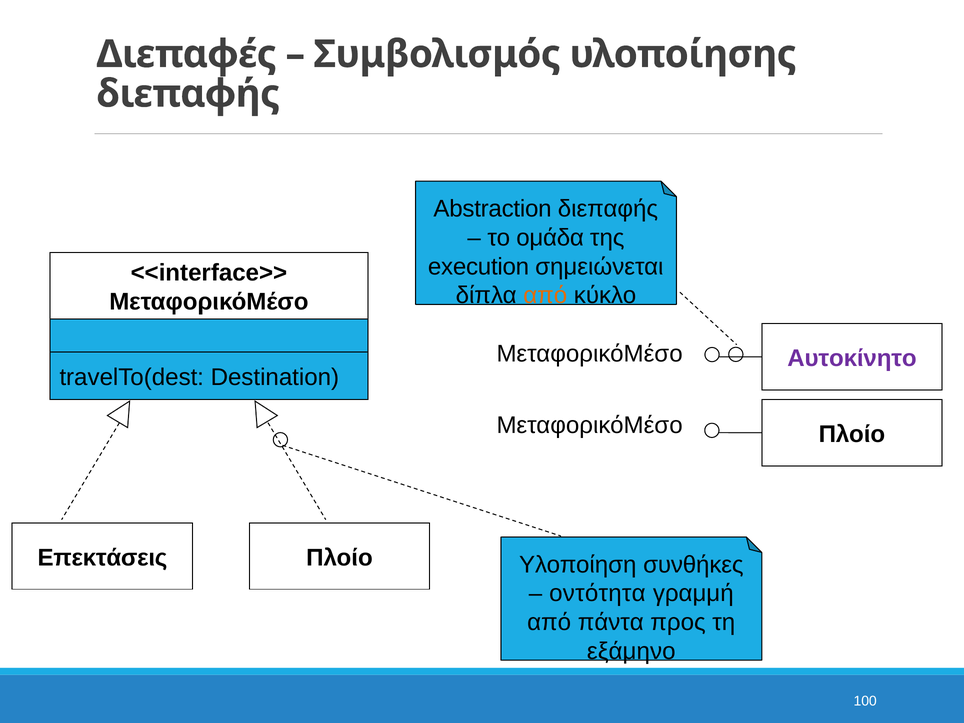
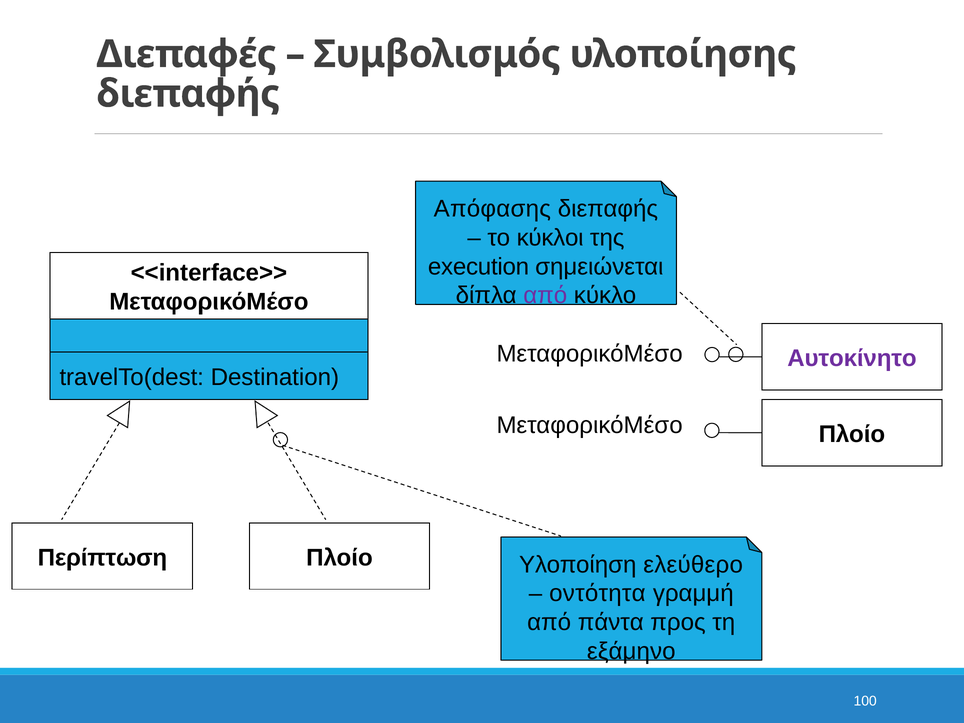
Abstraction: Abstraction -> Απόφασης (492, 209)
ομάδα: ομάδα -> κύκλοι (550, 238)
από colour: orange -> purple (545, 296)
Επεκτάσεις: Επεκτάσεις -> Περίπτωση (102, 558)
συνθήκες: συνθήκες -> ελεύθερο (693, 565)
